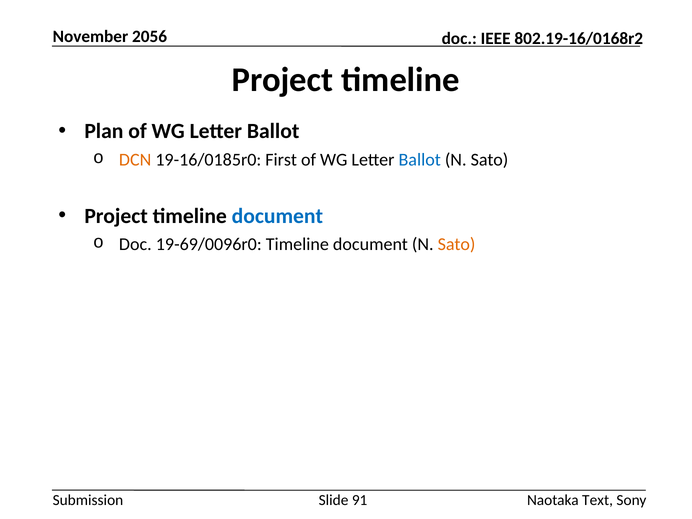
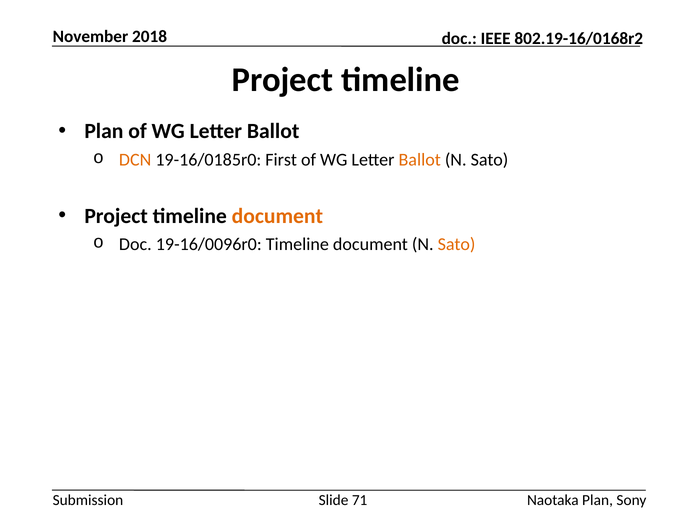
2056: 2056 -> 2018 (150, 37)
Ballot colour: blue -> orange (420, 160)
document colour: blue -> orange (277, 216)
19-69/0096r0: 19-69/0096r0 -> 19-16/0096r0 (209, 244)
91: 91 -> 71 (360, 500)
Naotaka Text: Text -> Plan (598, 500)
